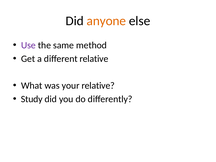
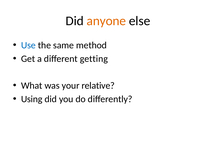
Use colour: purple -> blue (28, 45)
different relative: relative -> getting (94, 59)
Study: Study -> Using (32, 99)
